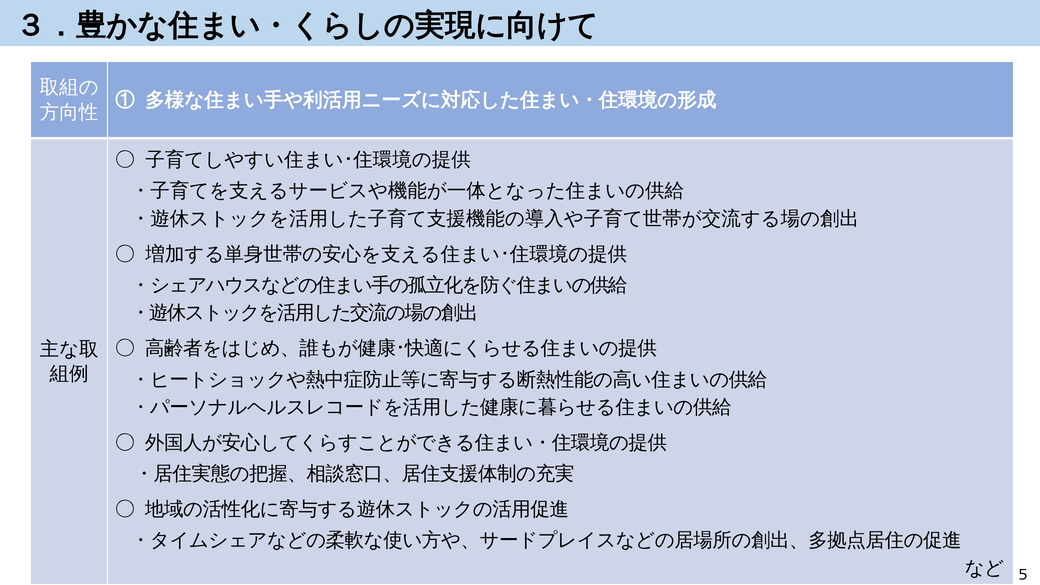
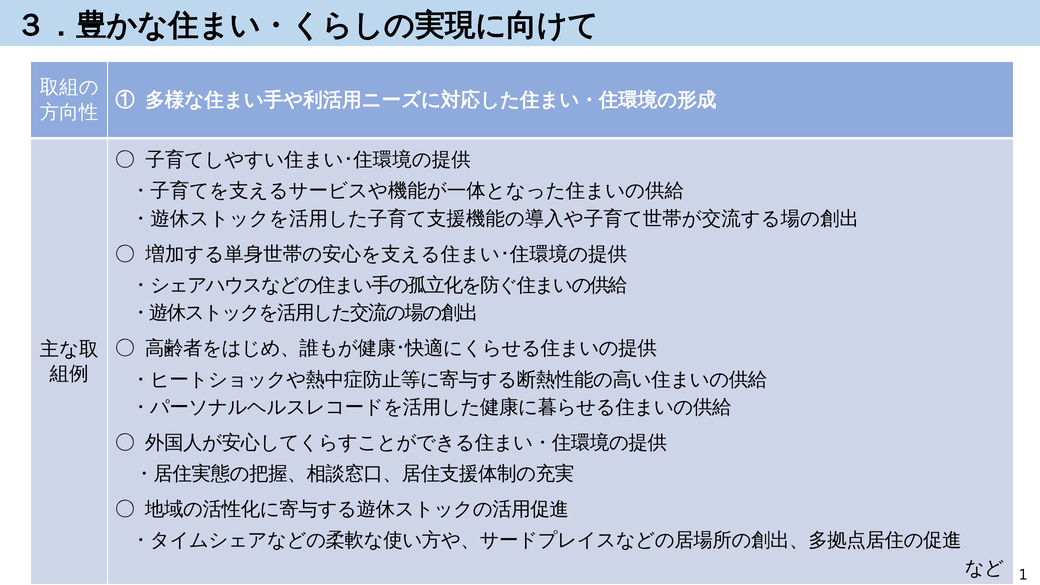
5: 5 -> 1 (1023, 575)
